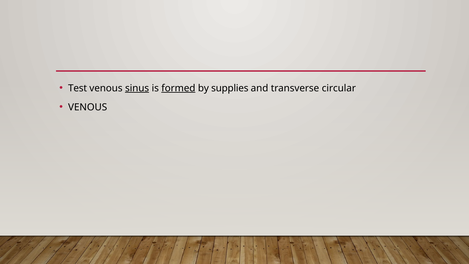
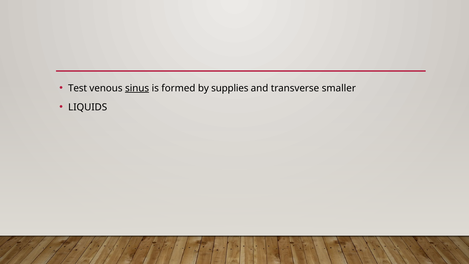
formed underline: present -> none (178, 88)
circular: circular -> smaller (339, 88)
VENOUS: VENOUS -> LIQUIDS (88, 107)
